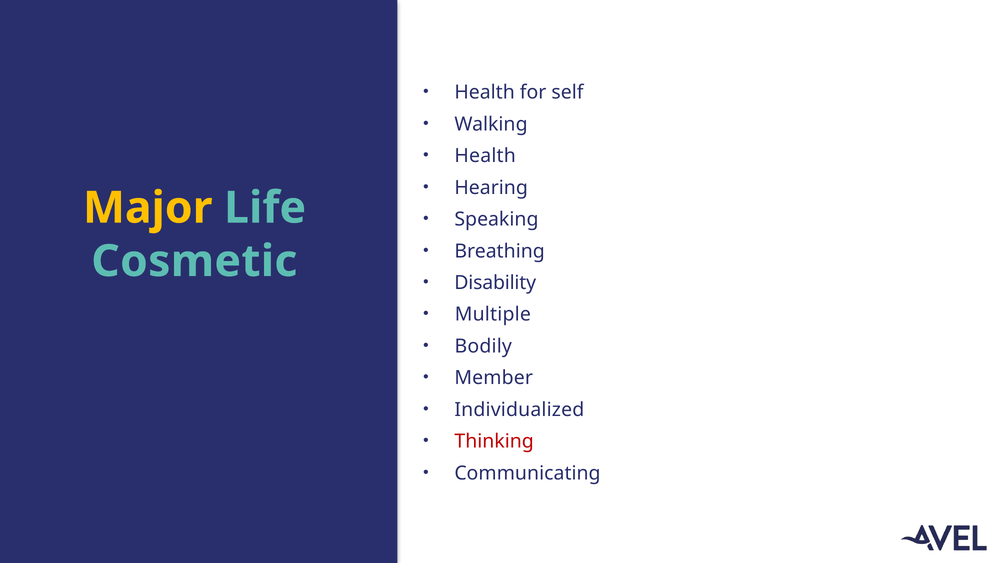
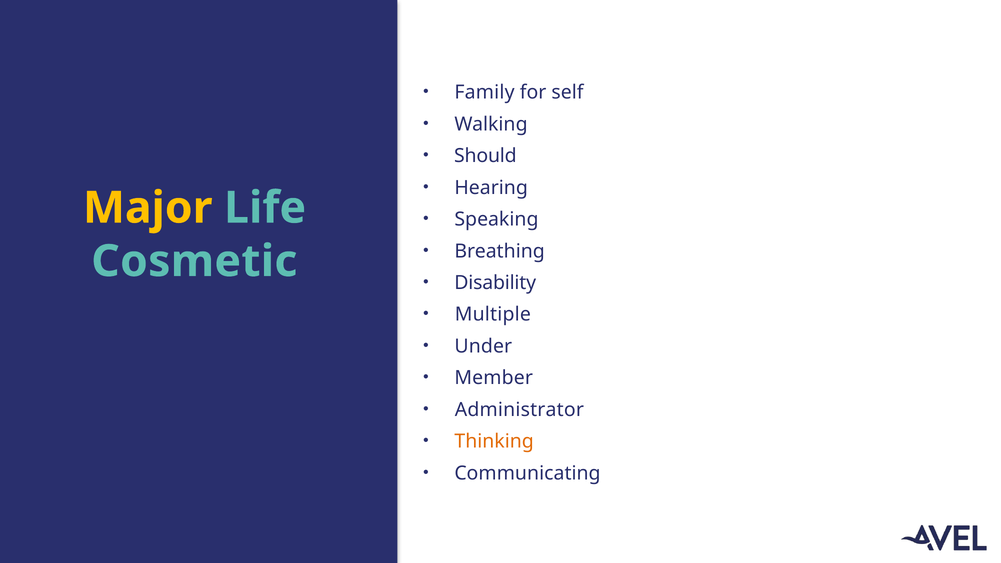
Health: Health -> Family (485, 92)
Health: Health -> Should (485, 156)
Bodily: Bodily -> Under (483, 346)
Individualized: Individualized -> Administrator (519, 410)
Thinking colour: red -> orange (494, 441)
